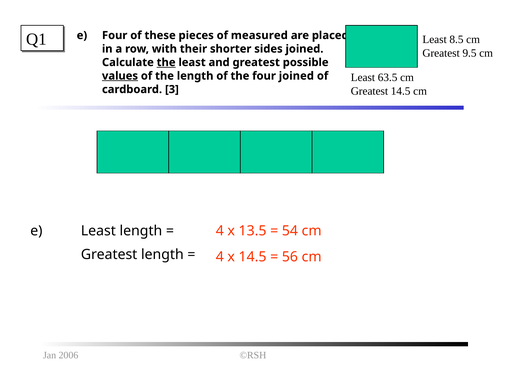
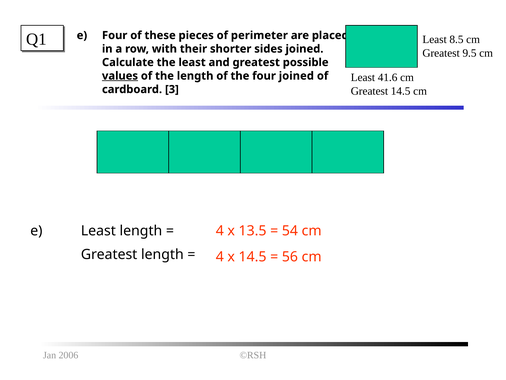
measured: measured -> perimeter (259, 35)
the underline: present -> none (166, 62)
63.5: 63.5 -> 41.6 (388, 77)
